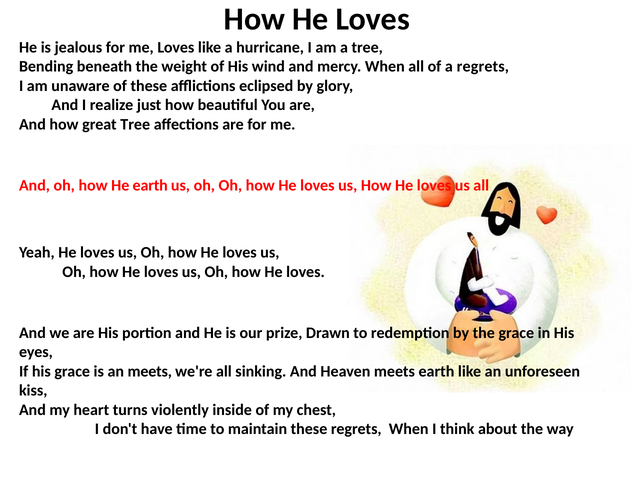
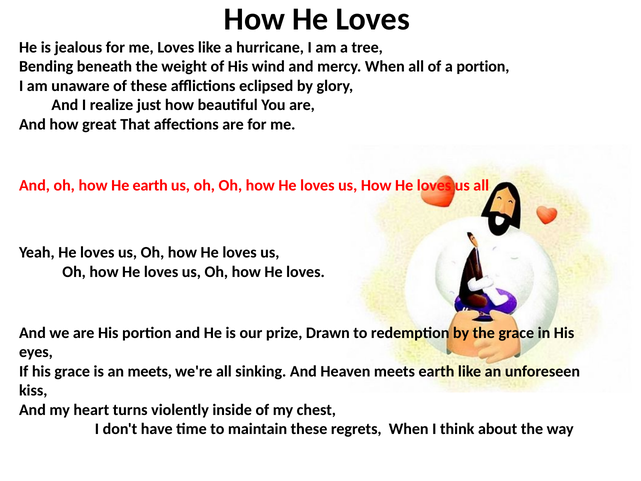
a regrets: regrets -> portion (483, 67)
great Tree: Tree -> That (135, 124)
